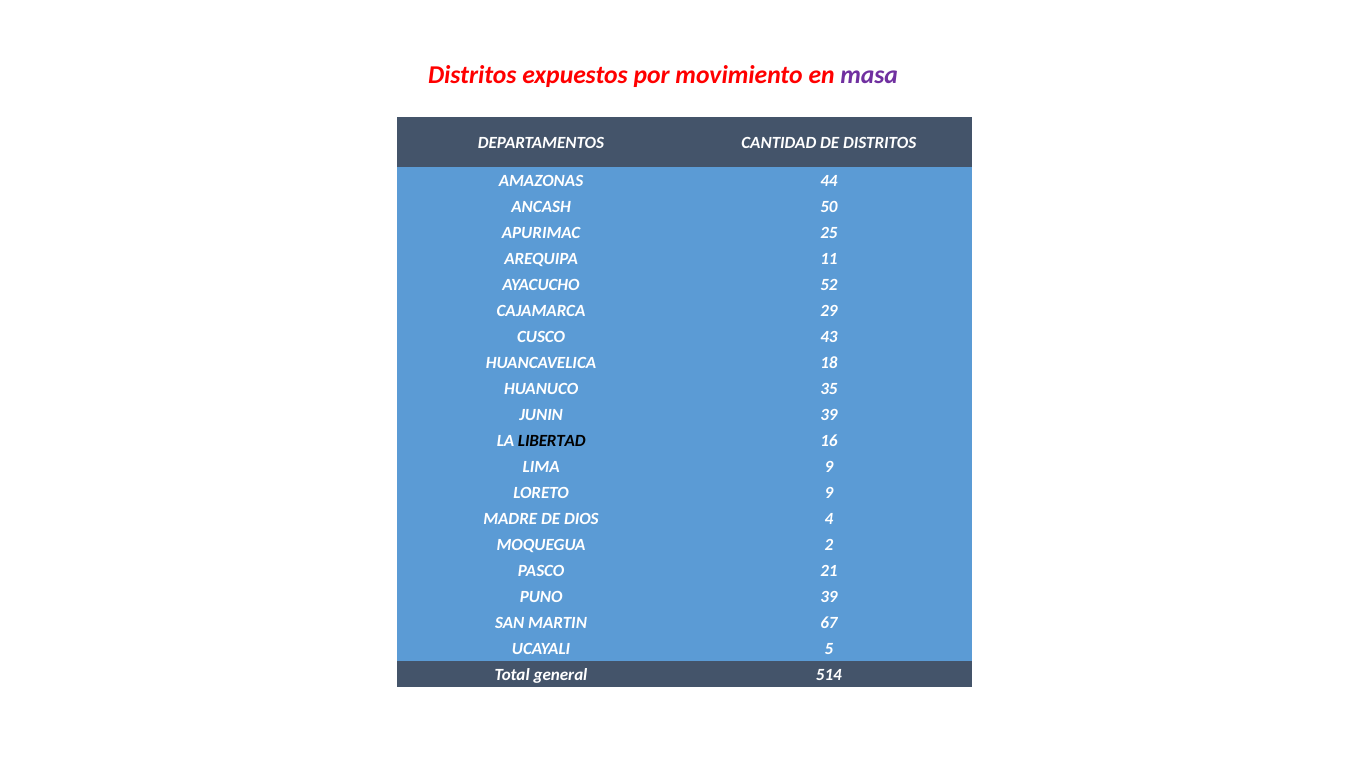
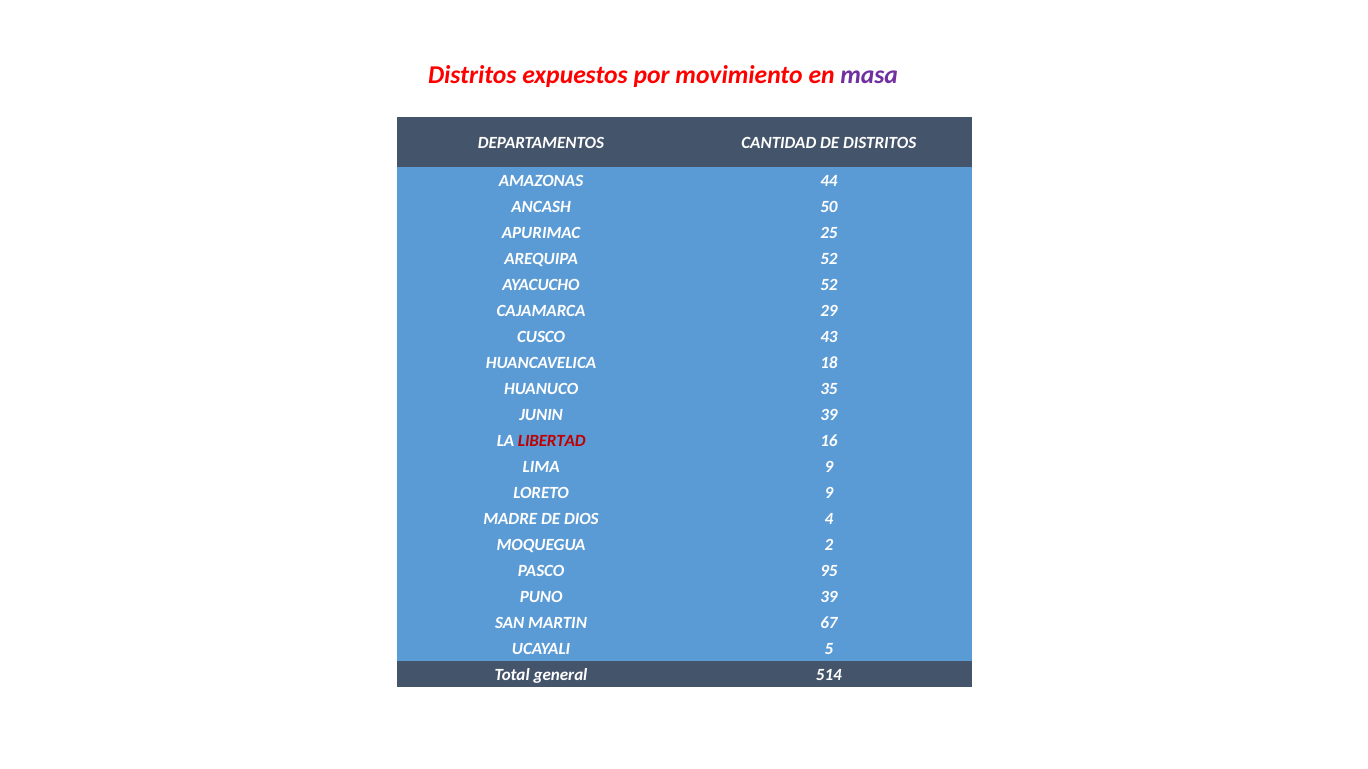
AREQUIPA 11: 11 -> 52 (829, 259)
LIBERTAD colour: black -> red (552, 441)
21: 21 -> 95 (829, 572)
